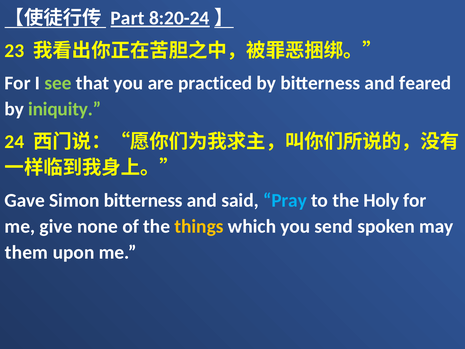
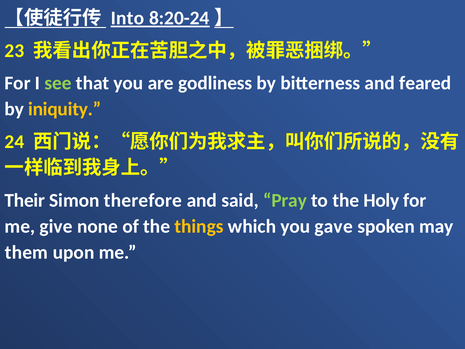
Part: Part -> Into (127, 18)
practiced: practiced -> godliness (215, 83)
iniquity colour: light green -> yellow (65, 109)
Gave: Gave -> Their (25, 200)
Simon bitterness: bitterness -> therefore (143, 200)
Pray colour: light blue -> light green (285, 200)
send: send -> gave (334, 226)
